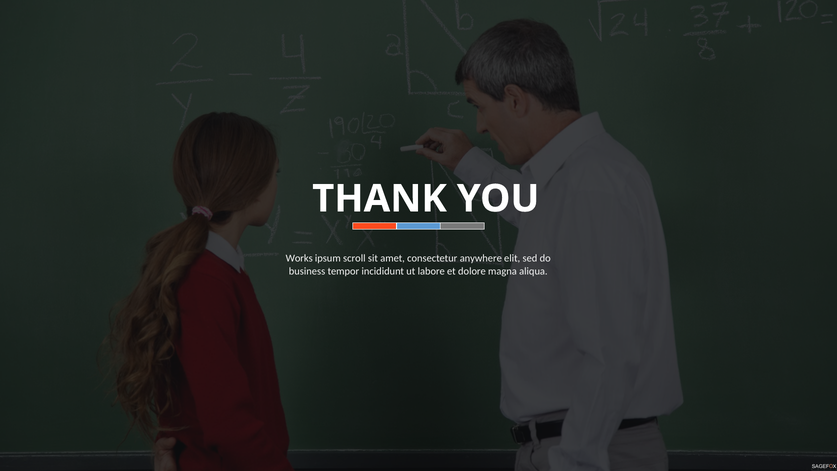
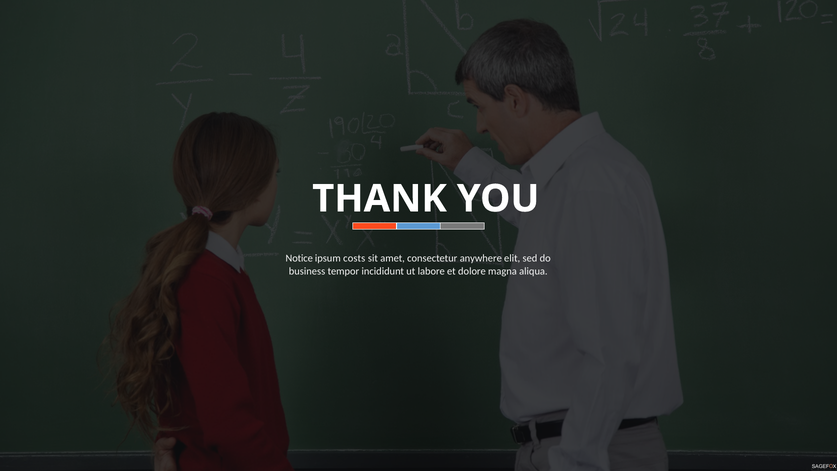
Works: Works -> Notice (299, 258)
scroll: scroll -> costs (354, 258)
